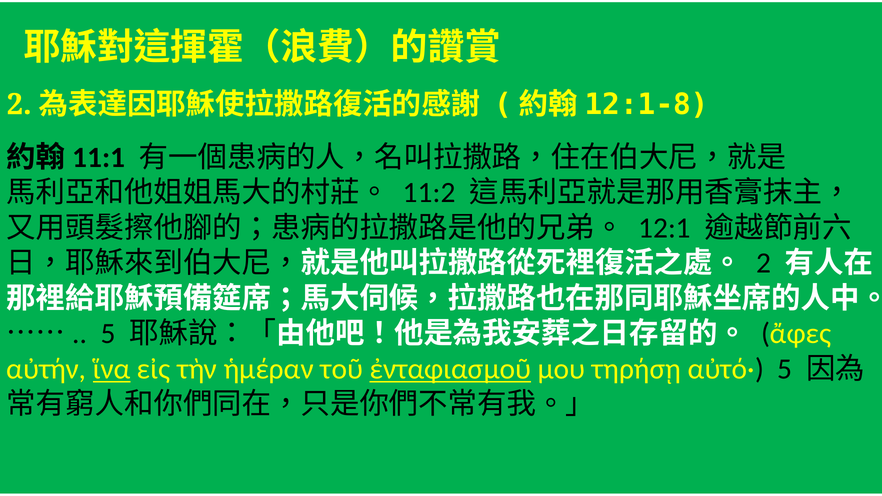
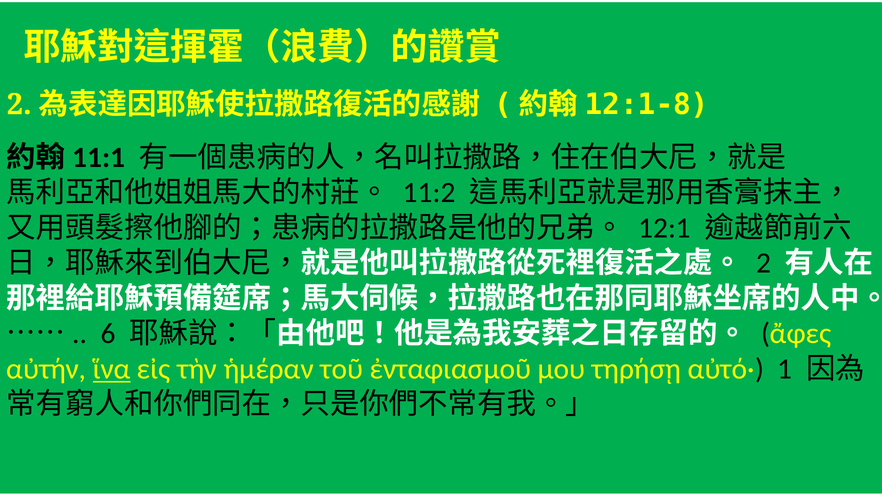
5: 5 -> 6 (108, 334)
ἐνταφιασμοῦ underline: present -> none (450, 369)
αὐτό· 5: 5 -> 1 (785, 369)
